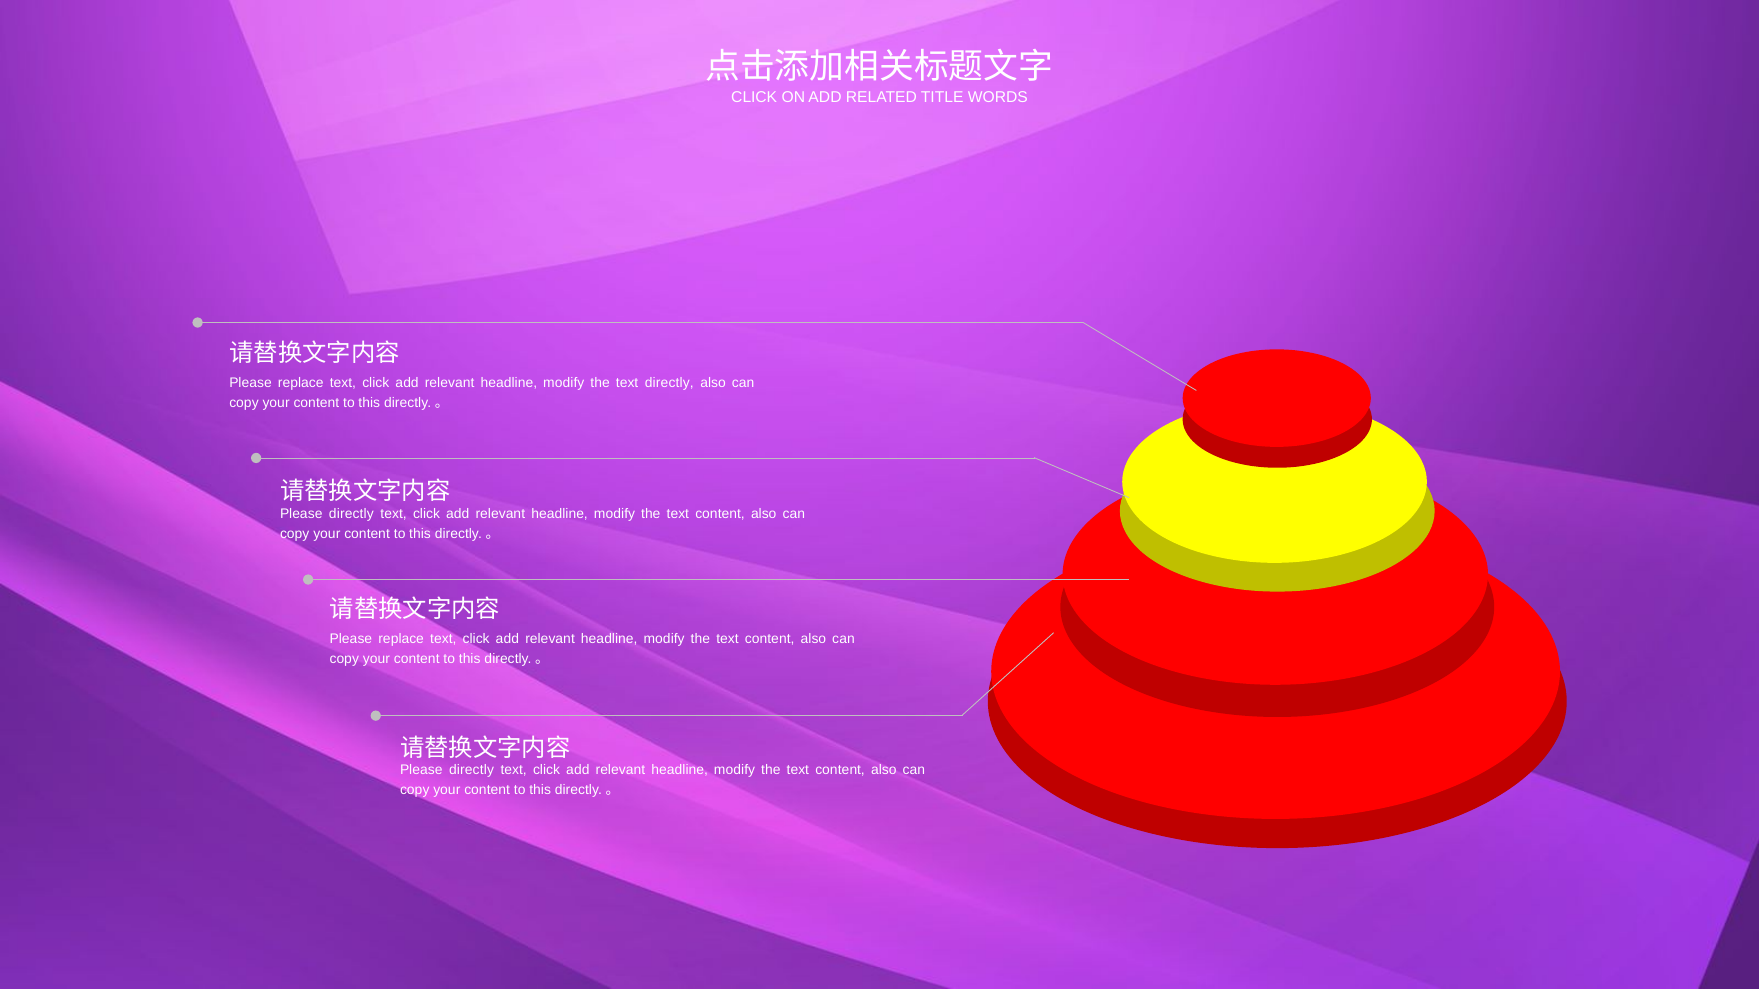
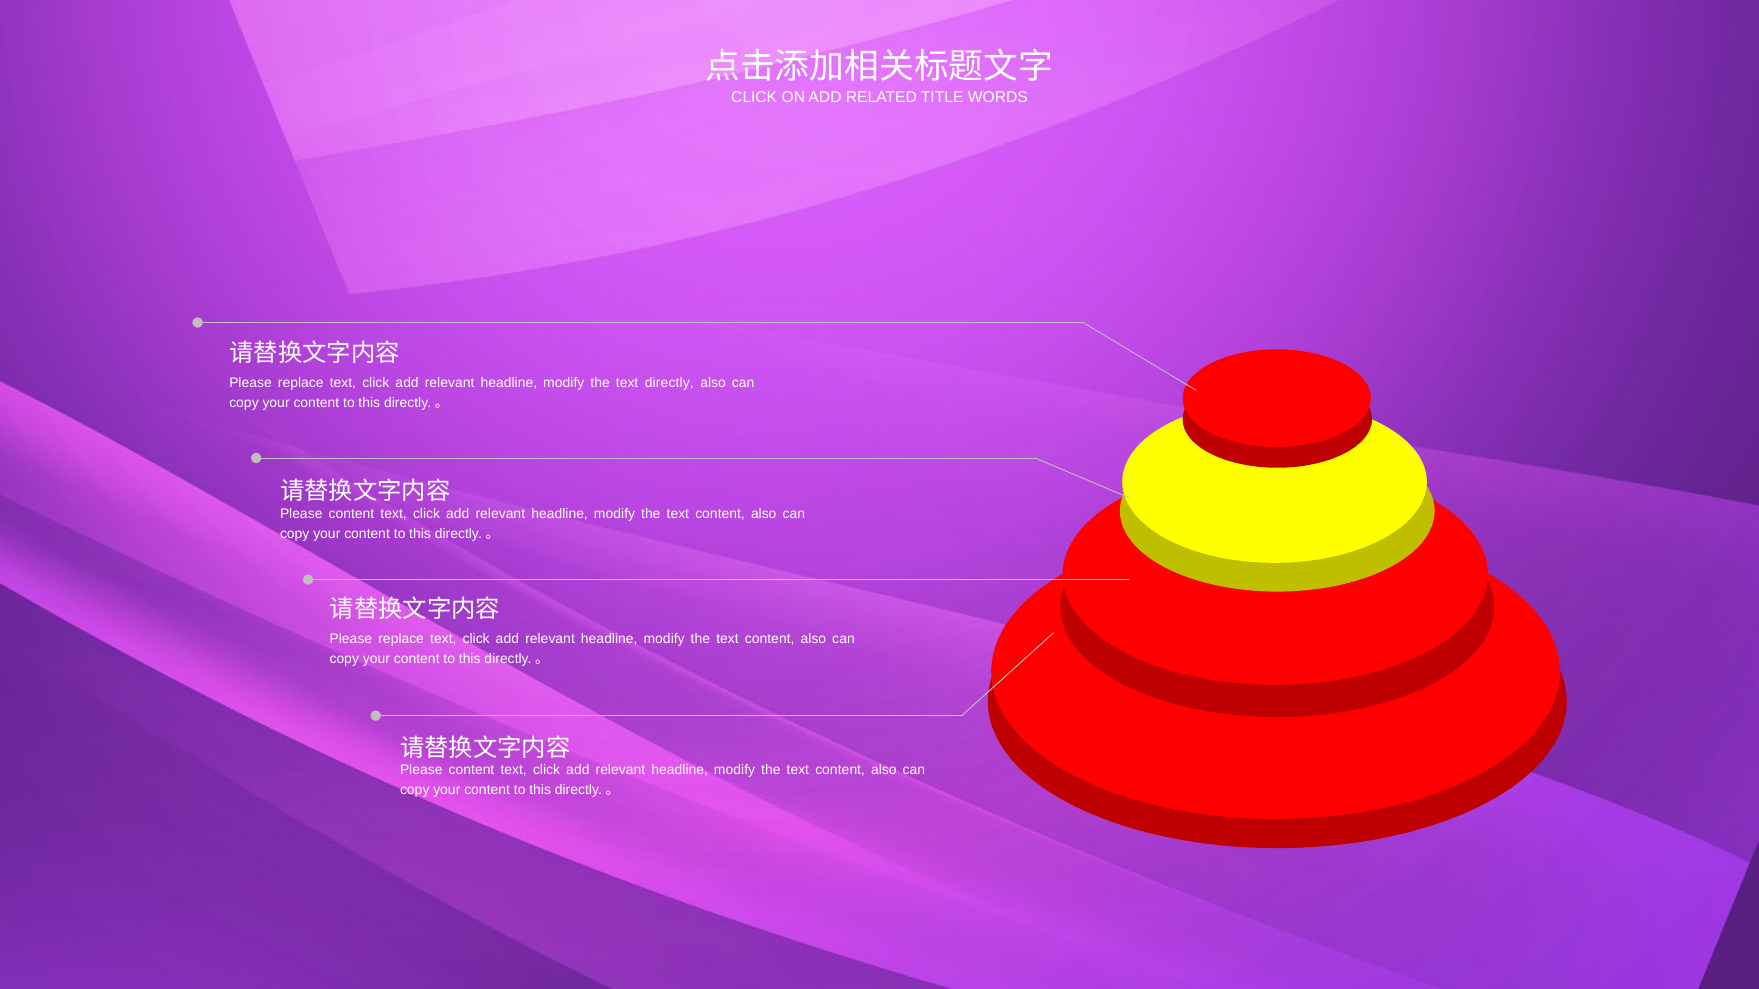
directly: directly -> content (351, 514)
directly: directly -> content (472, 770)
